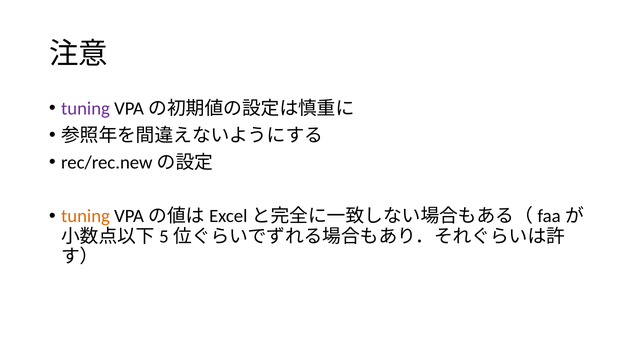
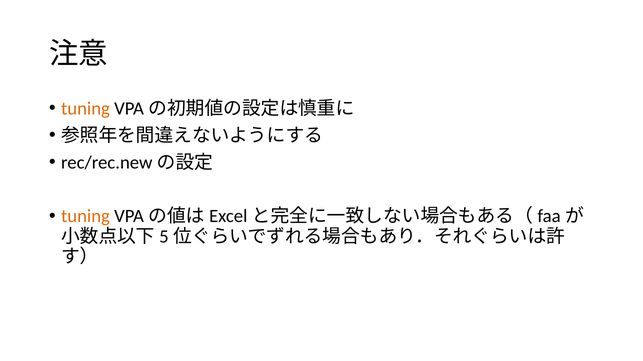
tuning colour: purple -> orange (85, 109)
